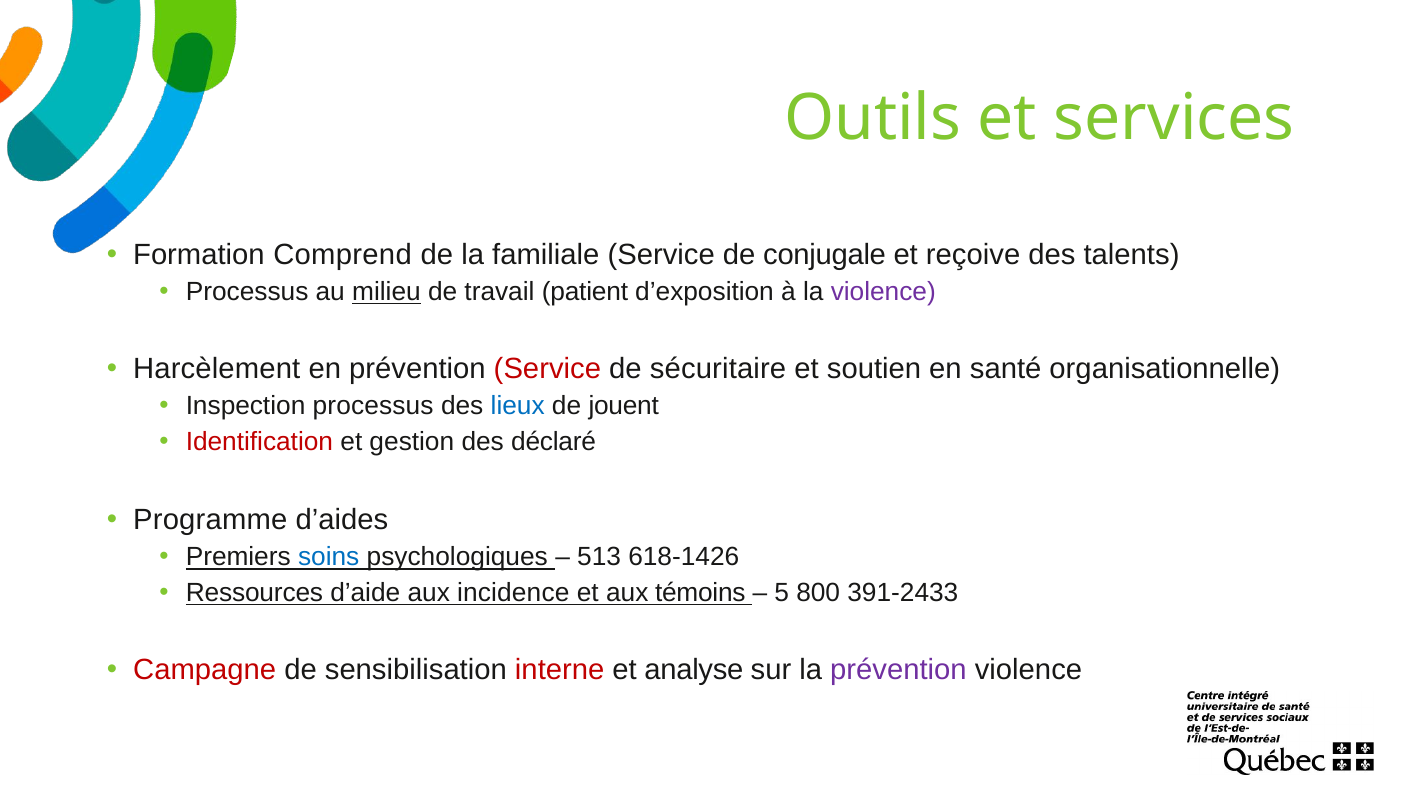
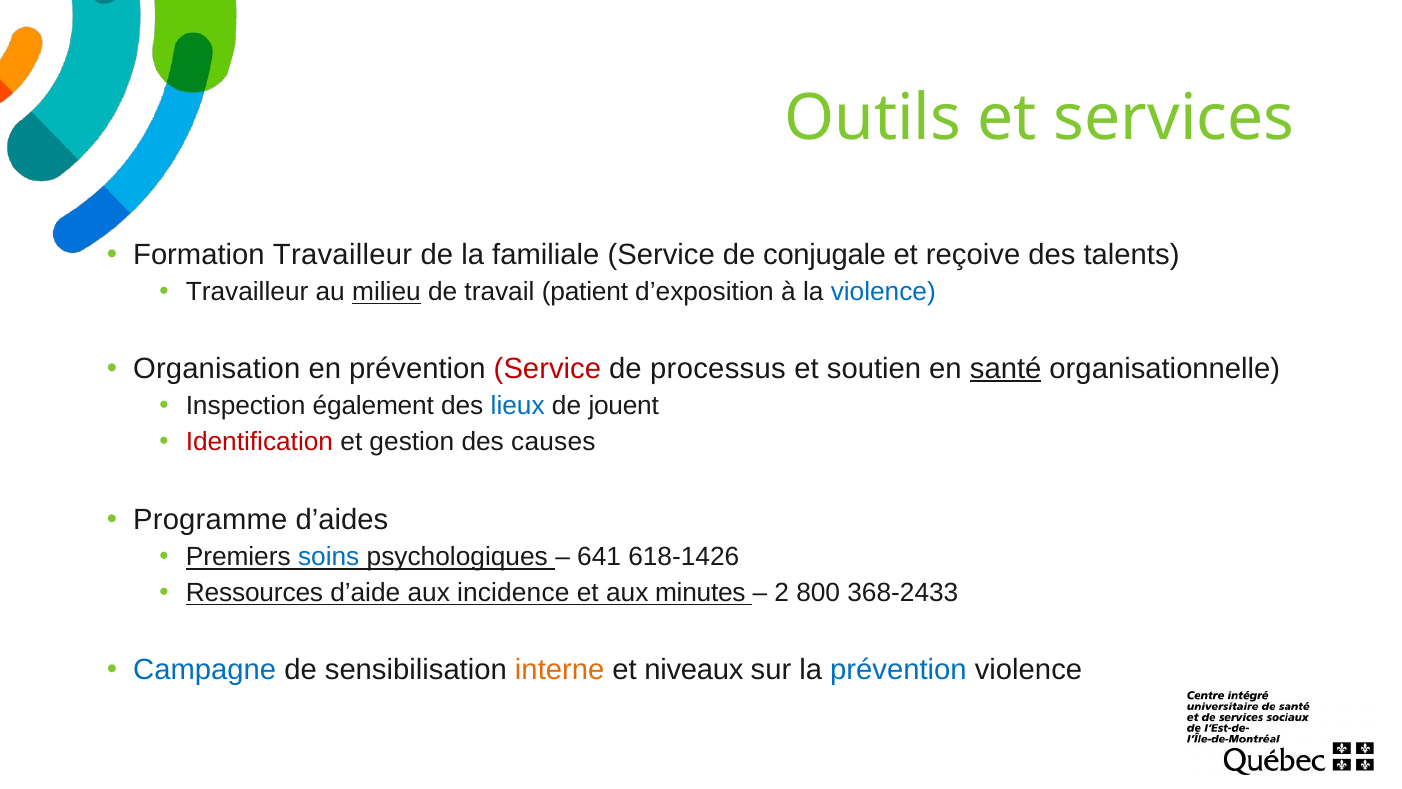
Formation Comprend: Comprend -> Travailleur (343, 255)
Processus: Processus -> Travailleur (247, 292)
violence colour: purple -> blue (883, 292)
Harcèlement: Harcèlement -> Organisation (217, 369)
sécuritaire: sécuritaire -> processus (718, 369)
santé underline: none -> present (1006, 369)
Inspection processus: processus -> également (373, 406)
déclaré: déclaré -> causes (553, 442)
513: 513 -> 641 (599, 557)
témoins: témoins -> minutes (700, 593)
5: 5 -> 2 (782, 593)
391-2433: 391-2433 -> 368-2433 (903, 593)
Campagne colour: red -> blue (205, 669)
interne colour: red -> orange (560, 669)
analyse: analyse -> niveaux (694, 669)
prévention colour: purple -> blue (898, 669)
